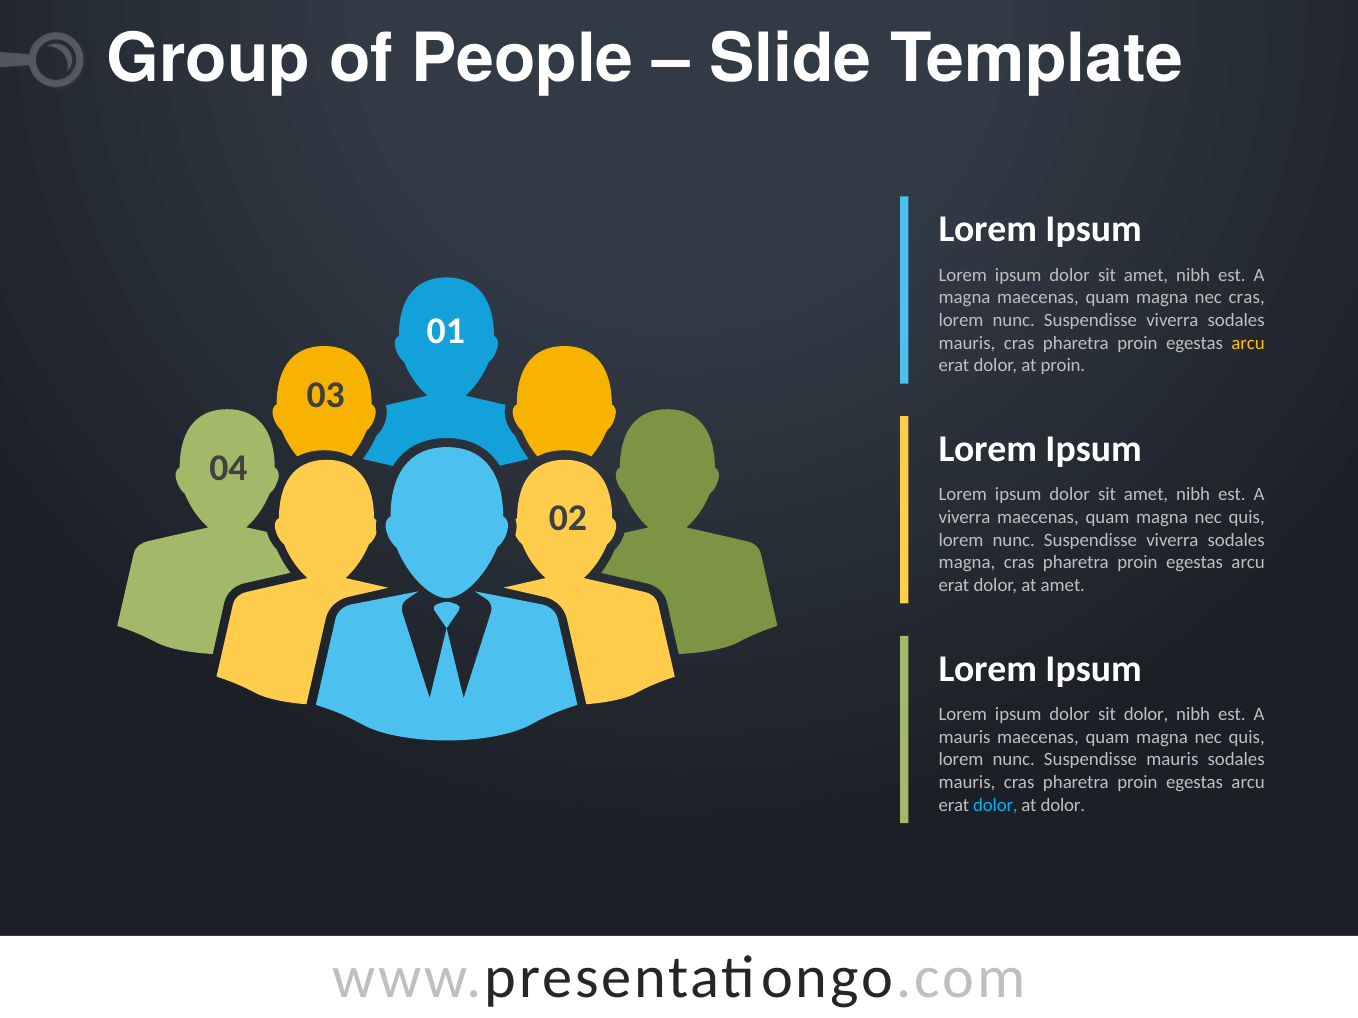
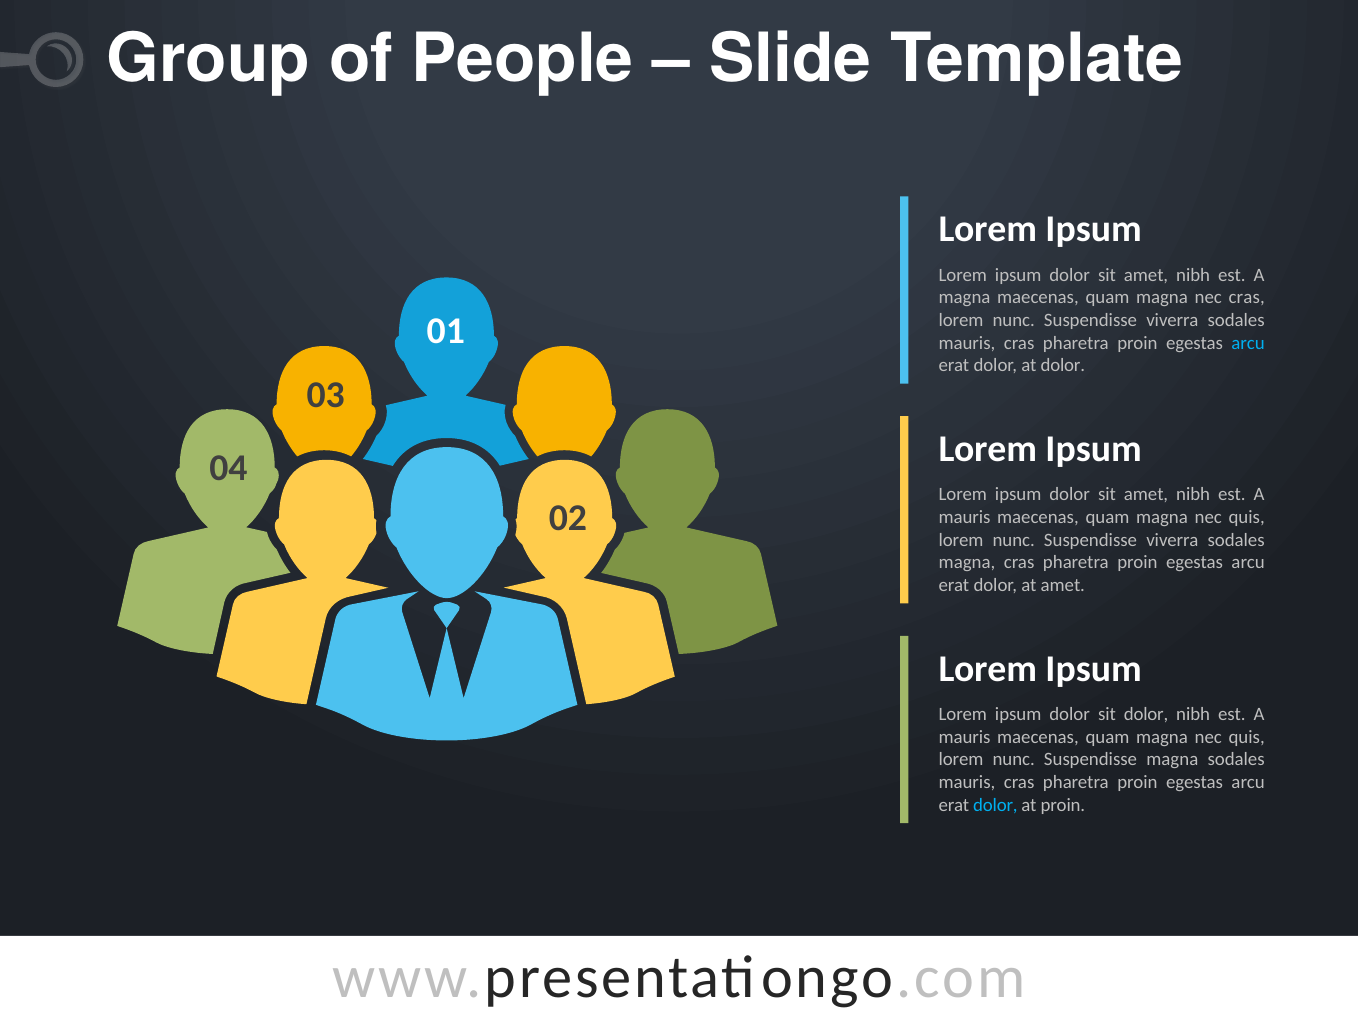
arcu colour: yellow -> light blue (1248, 343)
at proin: proin -> dolor (1063, 366)
viverra: viverra -> mauris (965, 517)
Suspendisse mauris: mauris -> magna (1172, 760)
at dolor: dolor -> proin (1063, 805)
